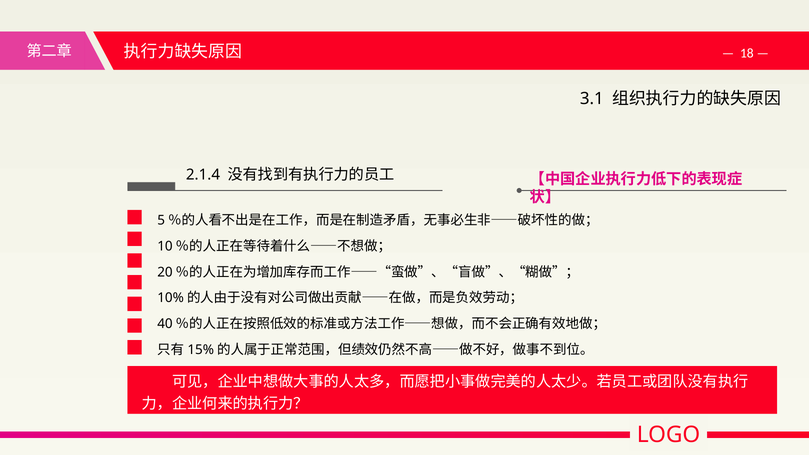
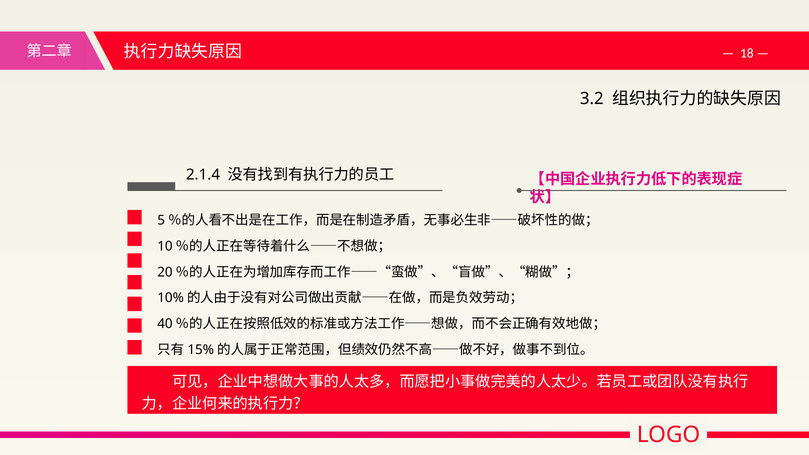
3.1: 3.1 -> 3.2 (592, 98)
